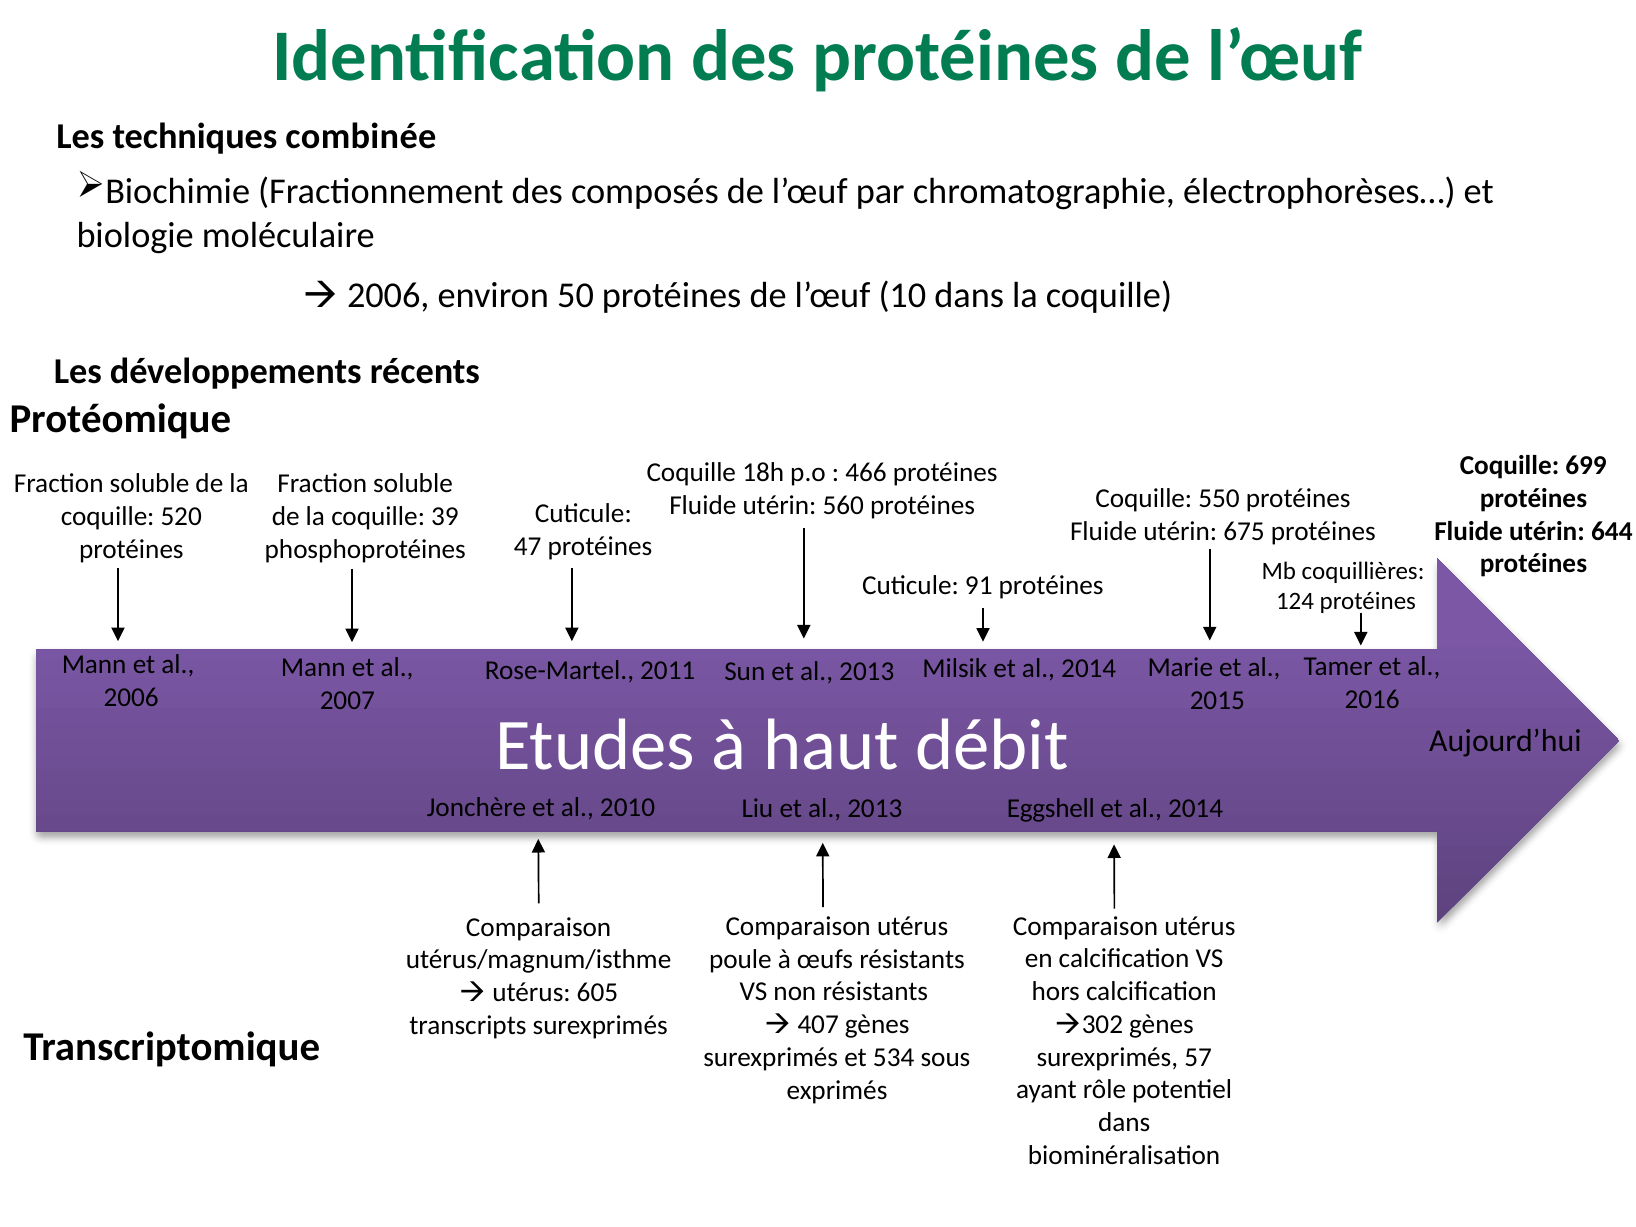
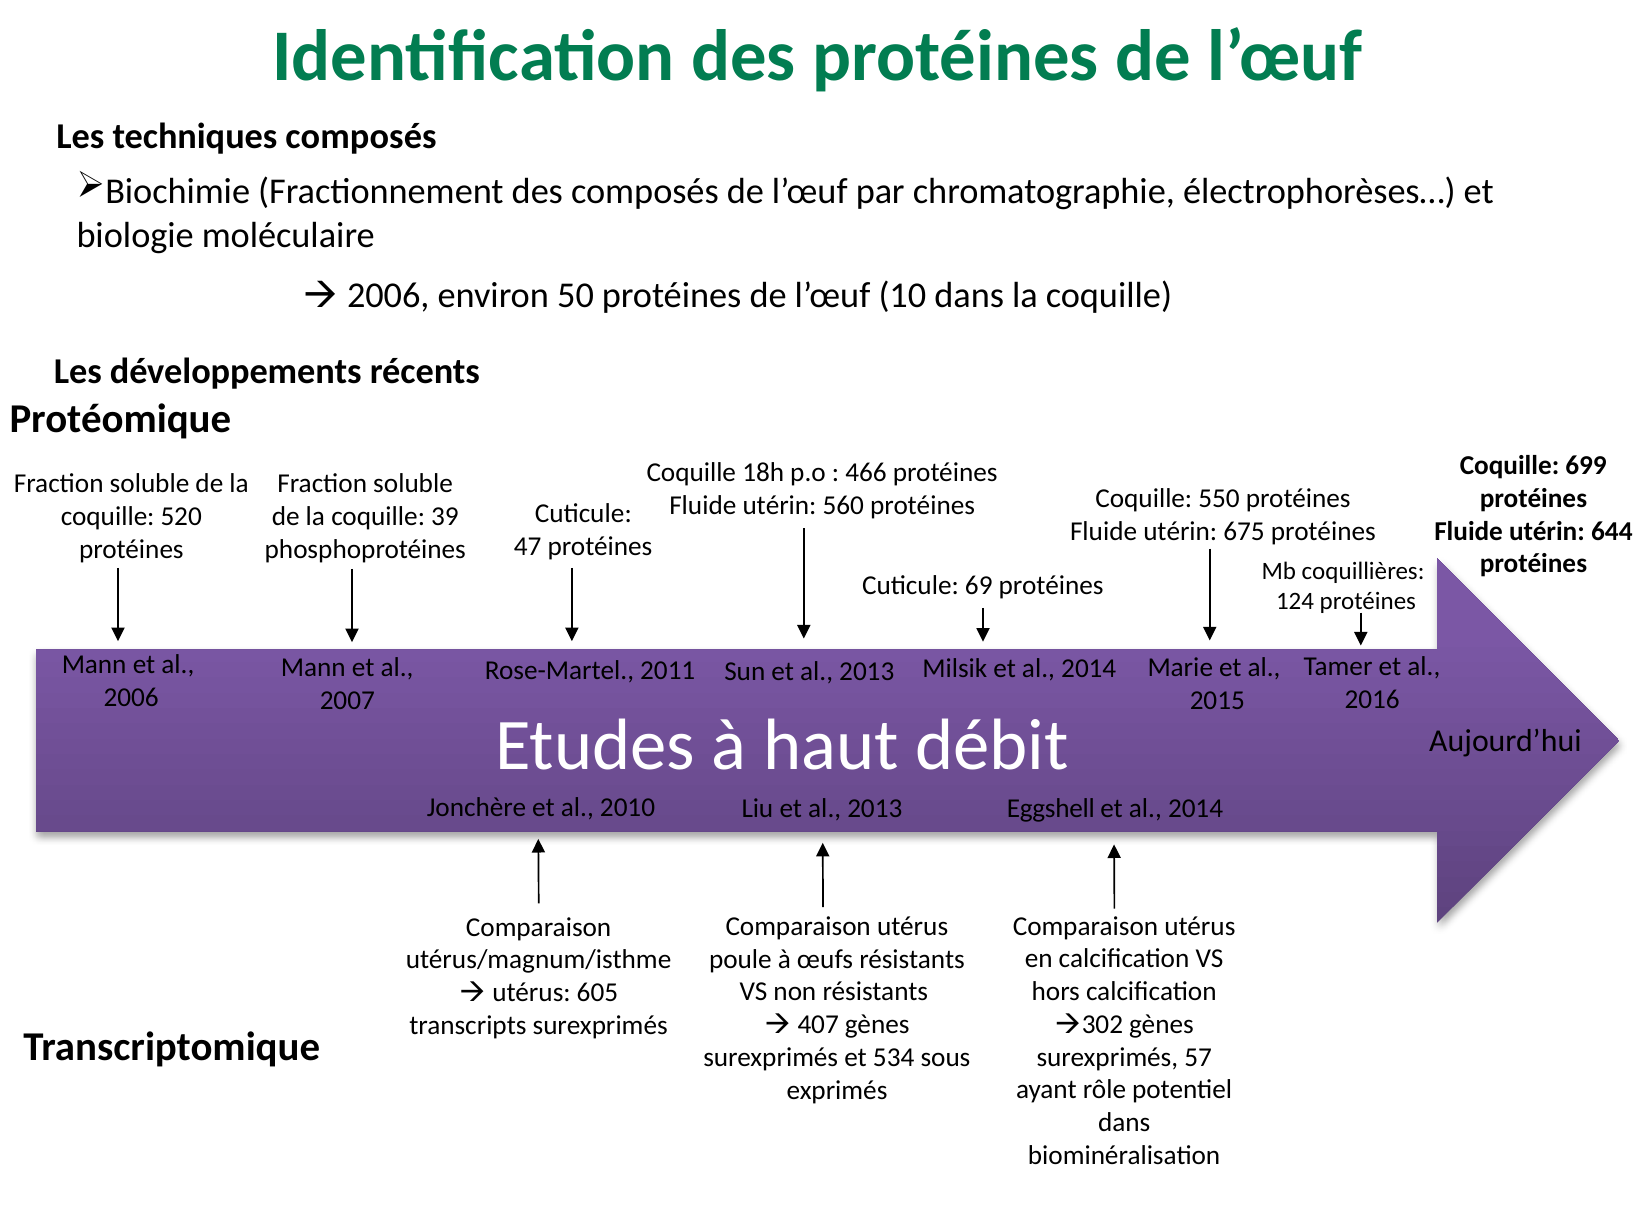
techniques combinée: combinée -> composés (361, 136)
91: 91 -> 69 (979, 585)
